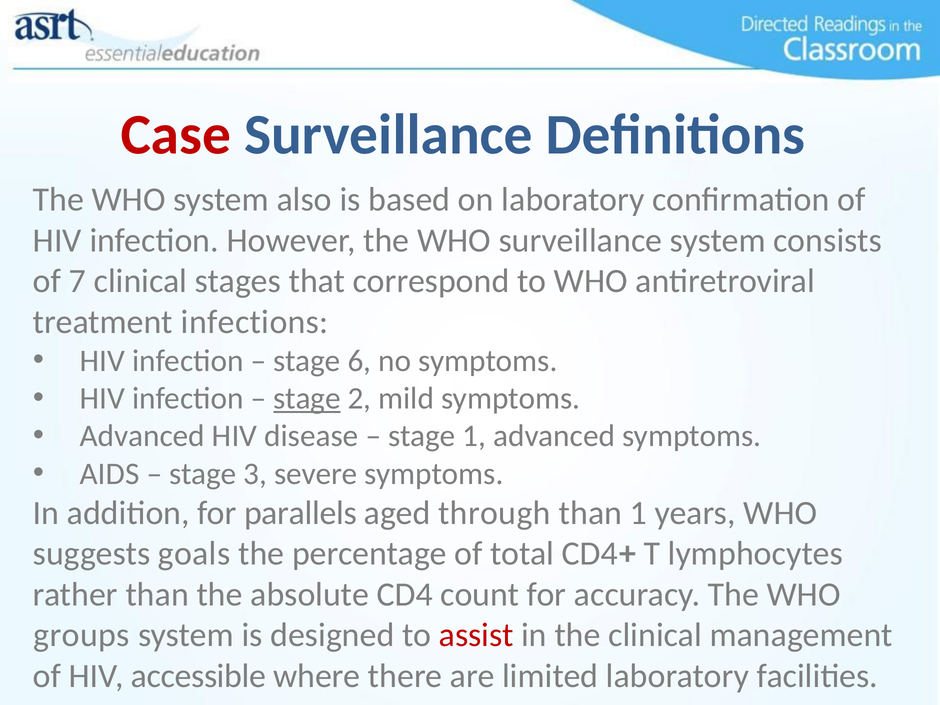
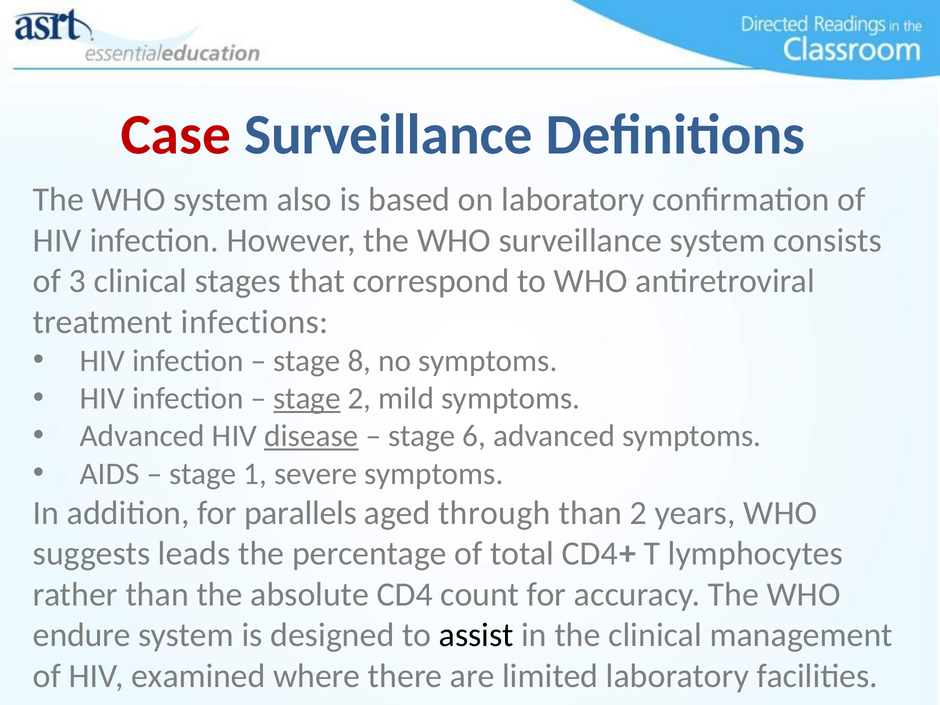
7: 7 -> 3 (77, 281)
6: 6 -> 8 (359, 361)
disease underline: none -> present (311, 436)
stage 1: 1 -> 6 (474, 436)
3: 3 -> 1 (255, 474)
than 1: 1 -> 2 (638, 513)
goals: goals -> leads (194, 554)
groups: groups -> endure (82, 635)
assist colour: red -> black (476, 635)
accessible: accessible -> examined (198, 676)
